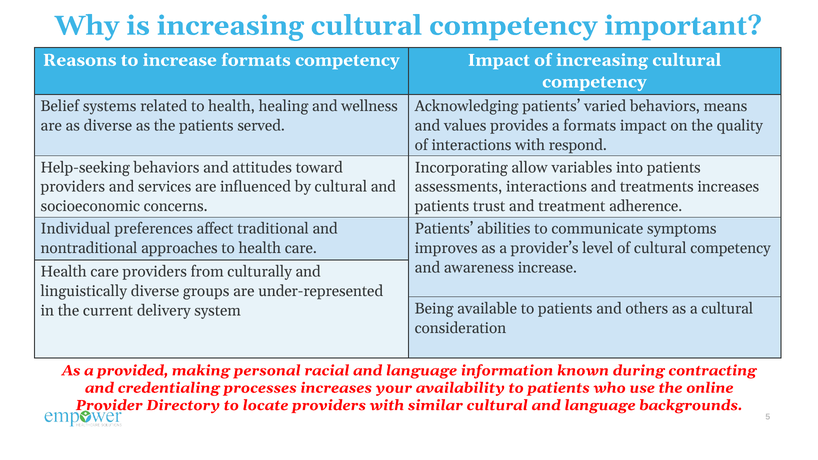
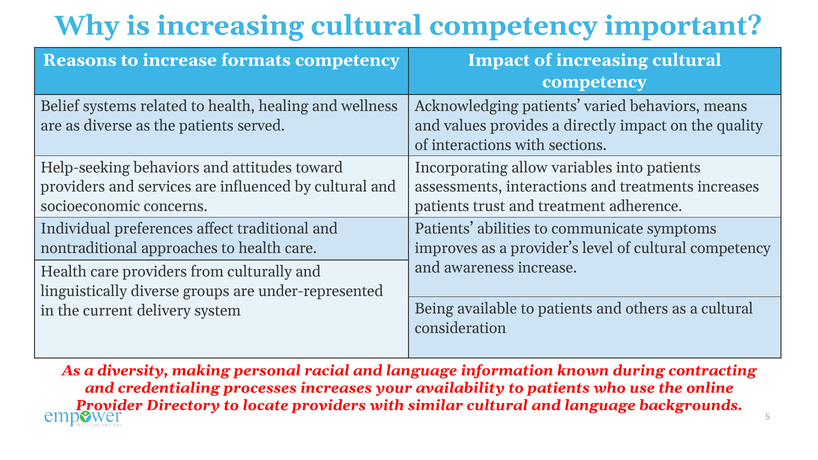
a formats: formats -> directly (590, 126)
respond: respond -> sections (578, 145)
provided: provided -> diversity (133, 371)
